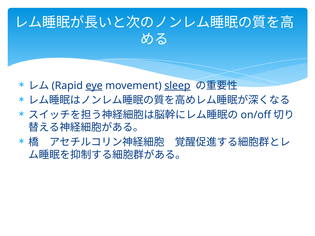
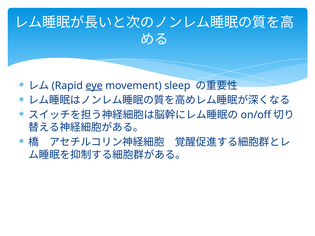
sleep underline: present -> none (177, 86)
